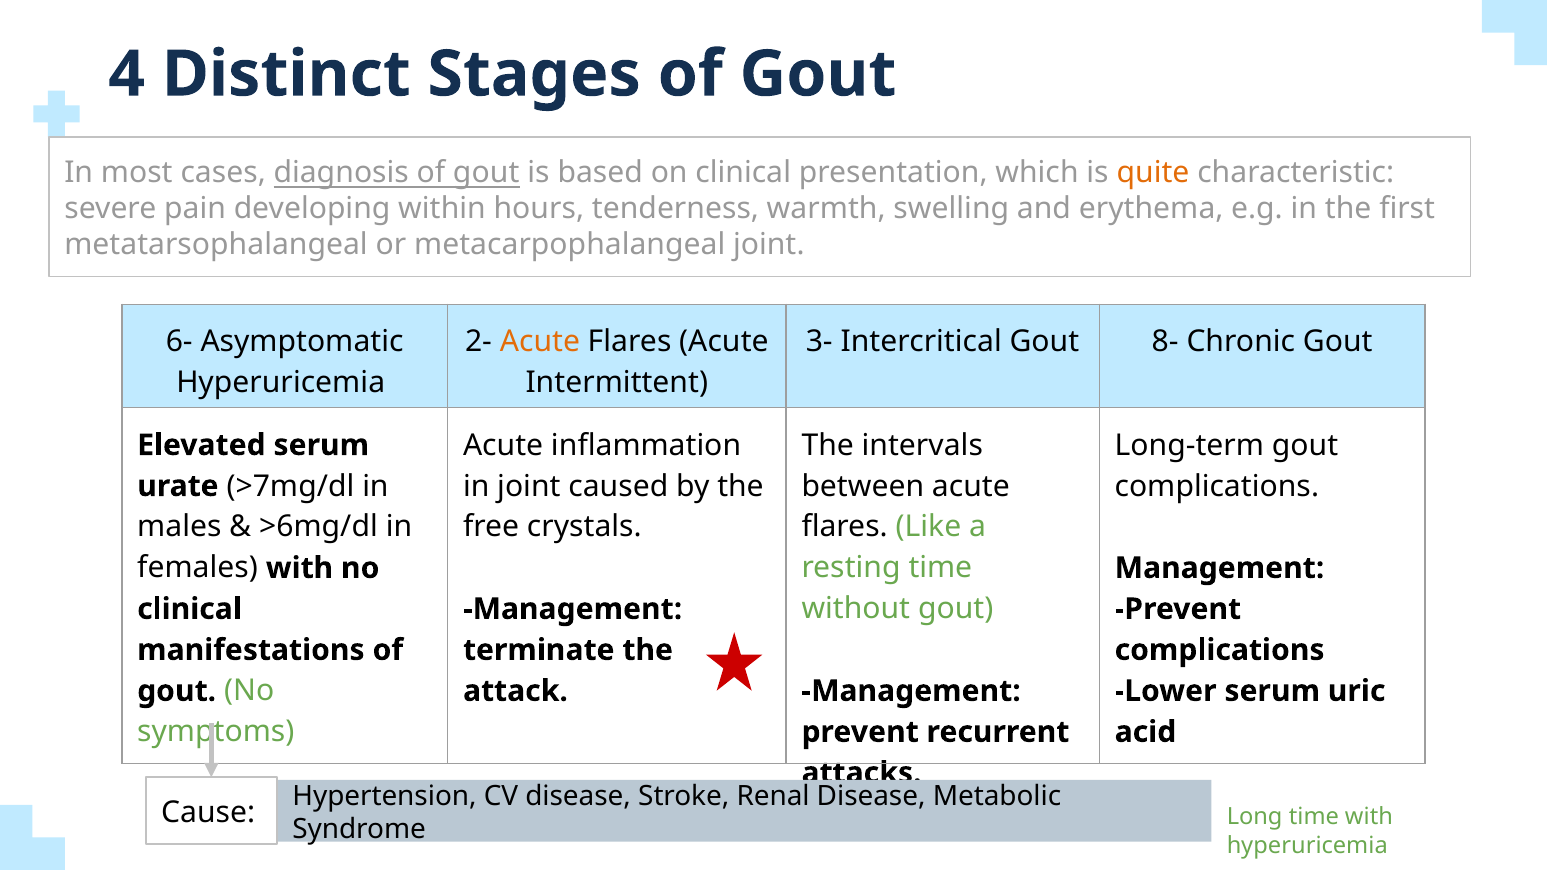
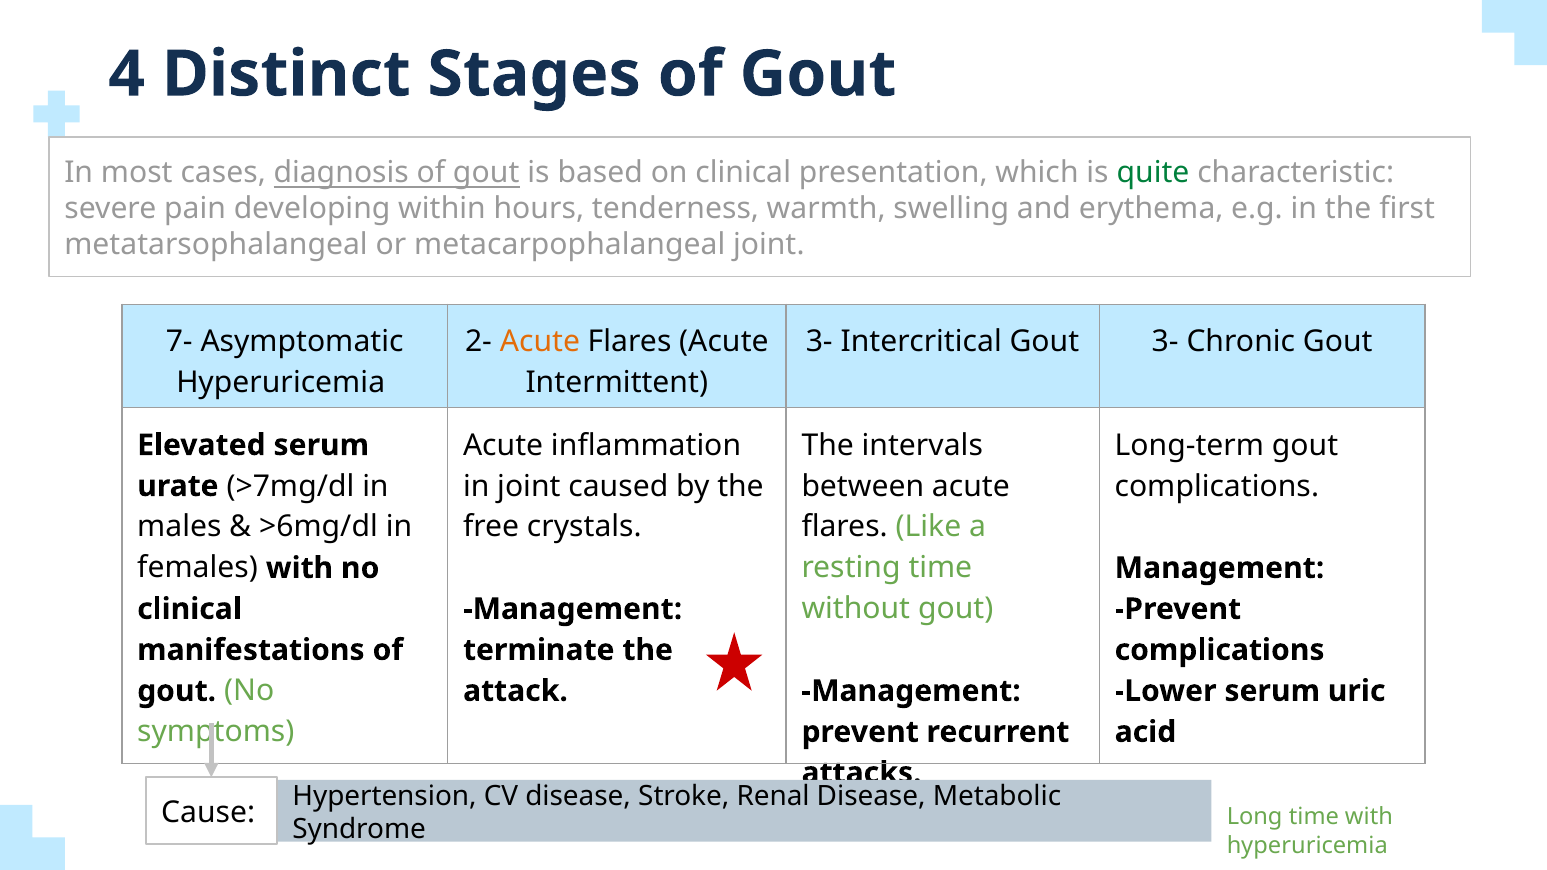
quite colour: orange -> green (1153, 173)
6-: 6- -> 7- (179, 342)
Gout 8-: 8- -> 3- (1165, 342)
